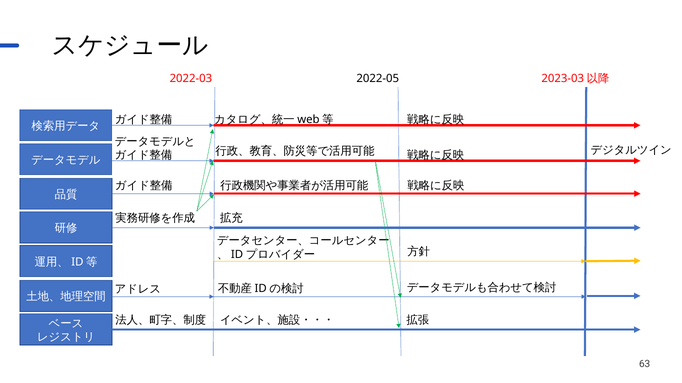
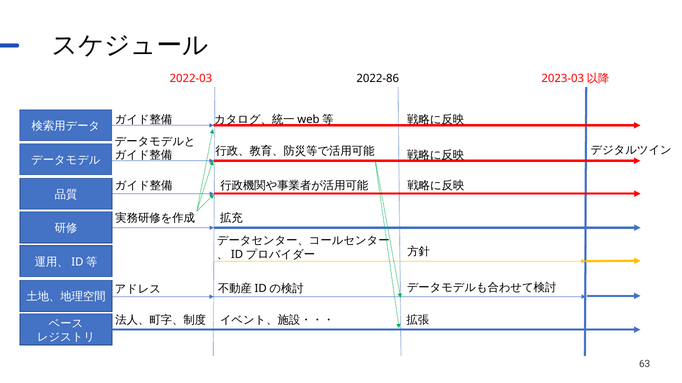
2022-05: 2022-05 -> 2022-86 (378, 78)
